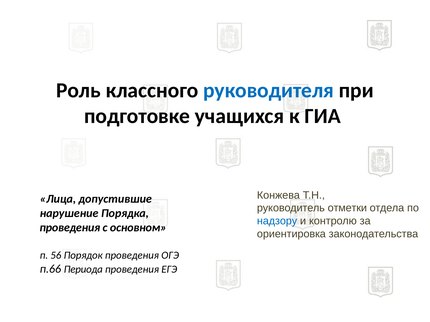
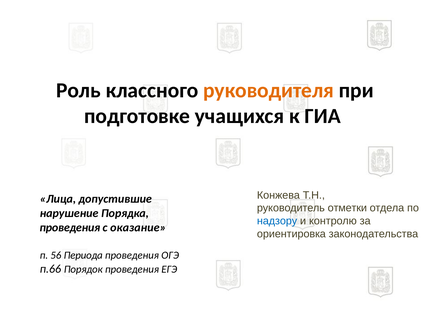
руководителя colour: blue -> orange (269, 91)
основном: основном -> оказание (138, 228)
Порядок: Порядок -> Периода (83, 256)
Периода: Периода -> Порядок (83, 270)
